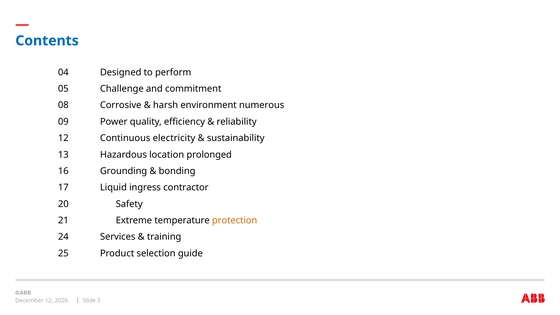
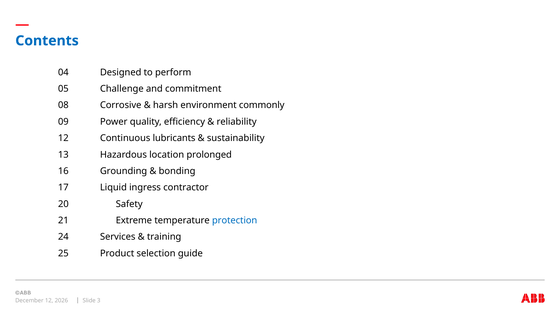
numerous: numerous -> commonly (262, 105)
electricity: electricity -> lubricants (174, 138)
protection colour: orange -> blue (235, 220)
